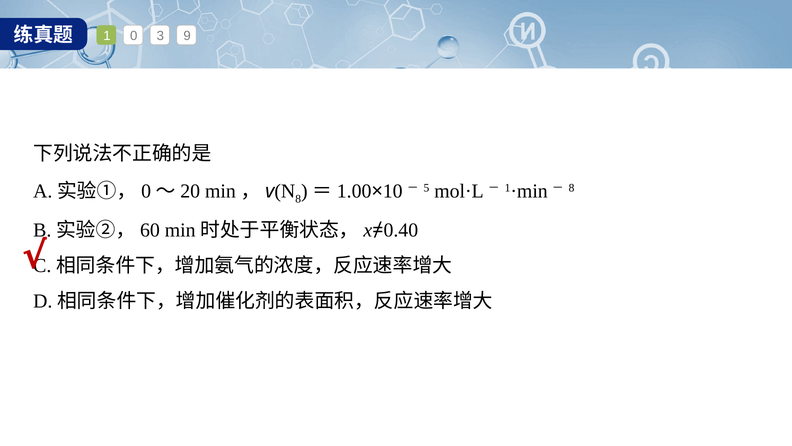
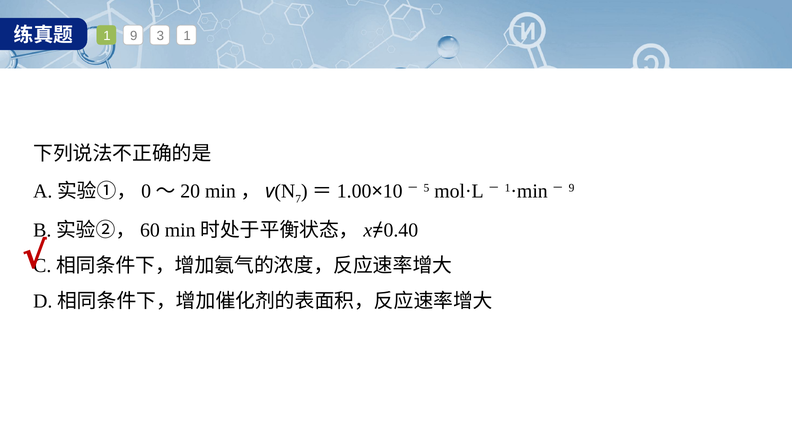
1 0: 0 -> 9 (134, 36)
3 9: 9 -> 1 (187, 36)
8: 8 -> 7 (298, 199)
8: 8 -> 9 (572, 188)
